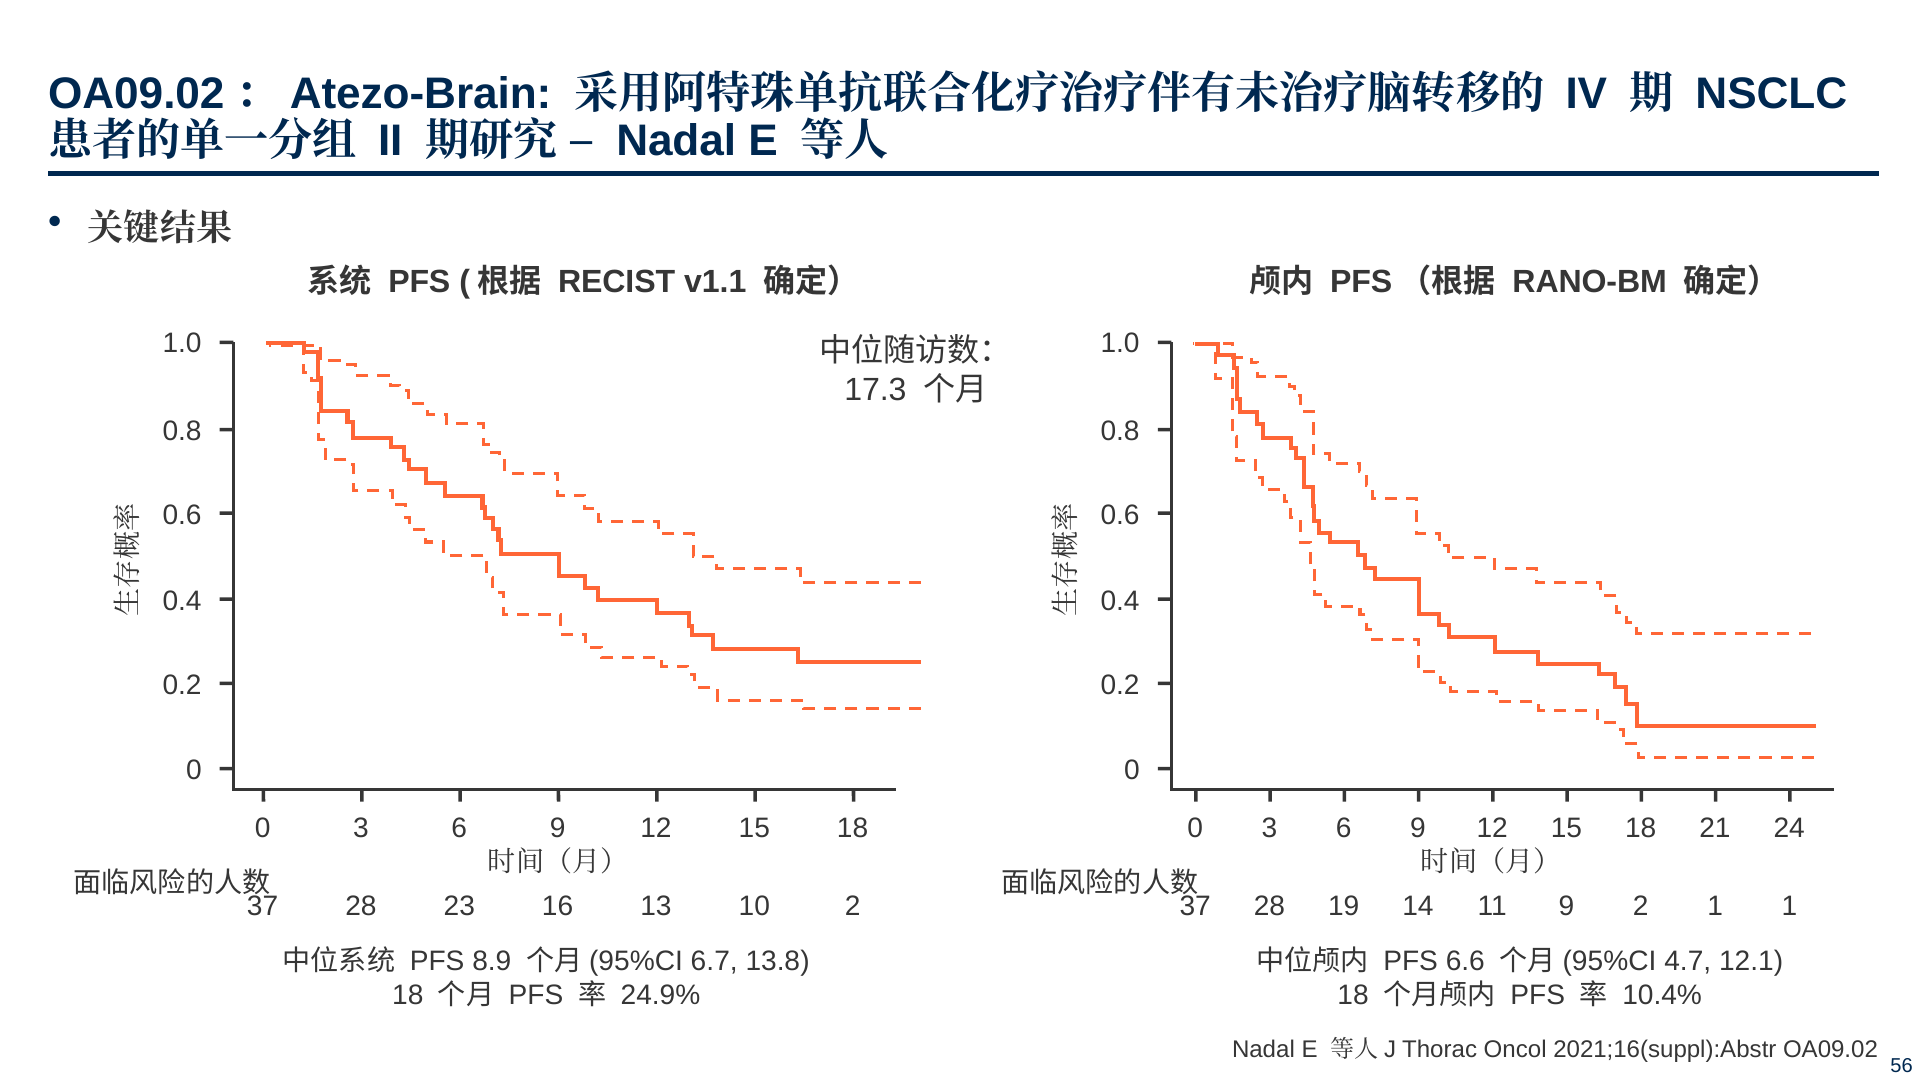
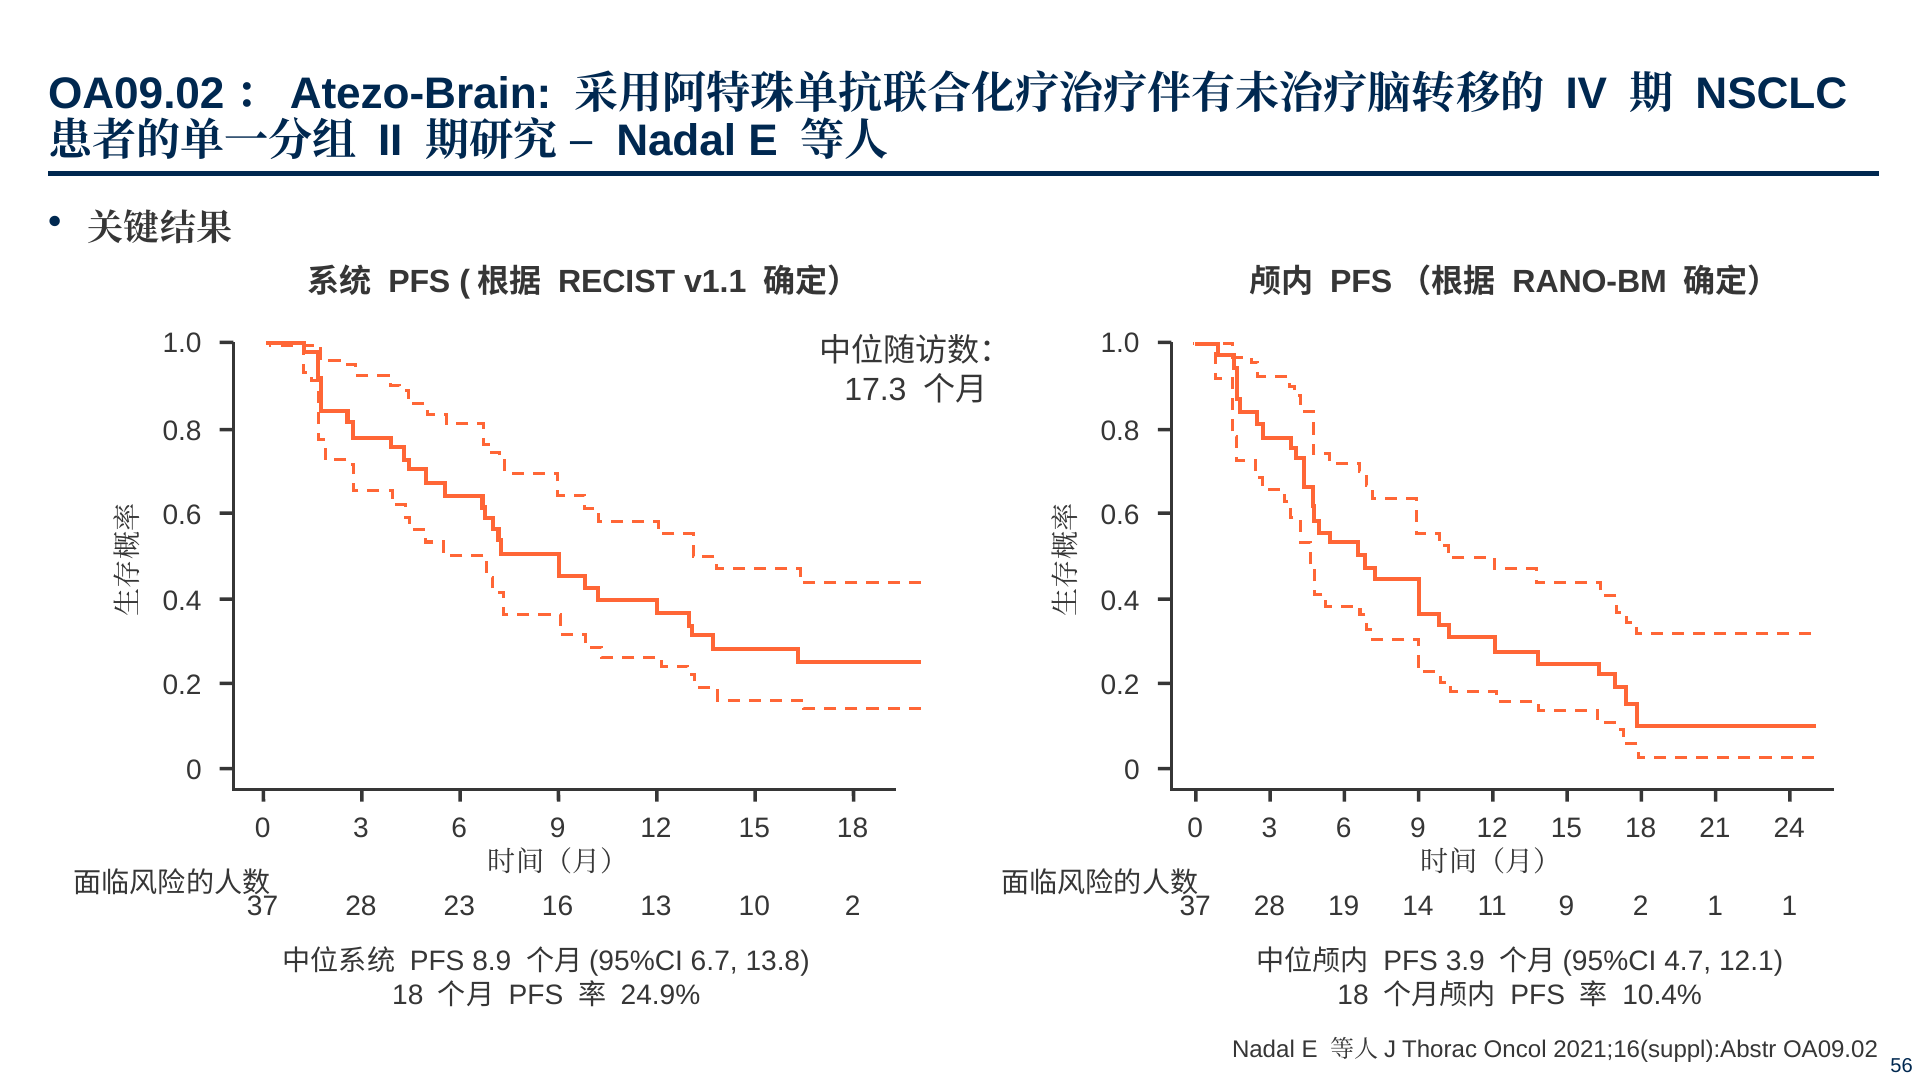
6.6: 6.6 -> 3.9 (1465, 961)
